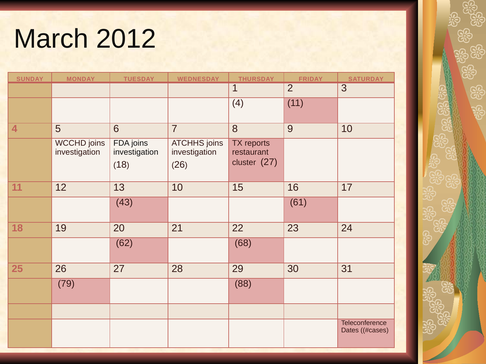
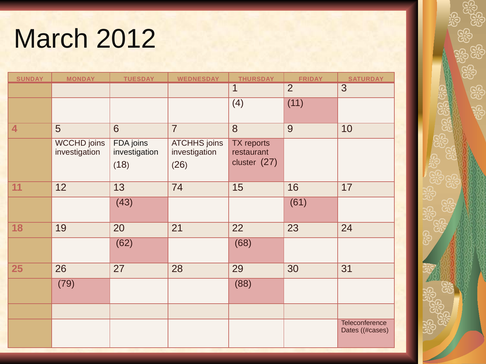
13 10: 10 -> 74 (177, 188)
